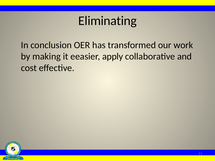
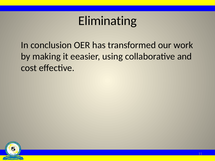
apply: apply -> using (113, 57)
